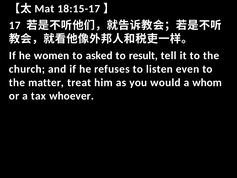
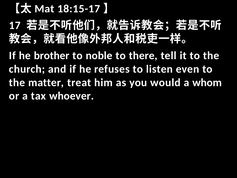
women: women -> brother (52, 56)
asked: asked -> noble (99, 56)
result: result -> there (143, 56)
